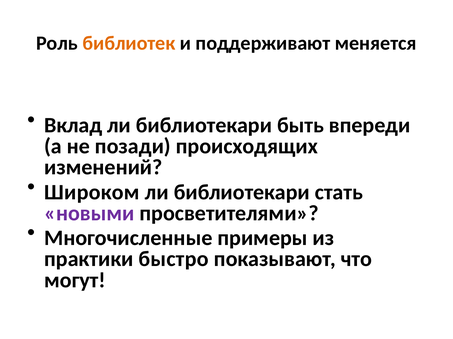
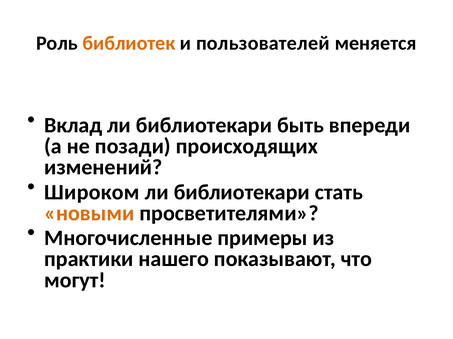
поддерживают: поддерживают -> пользователей (263, 43)
новыми colour: purple -> orange (89, 214)
быстро: быстро -> нашего (174, 260)
